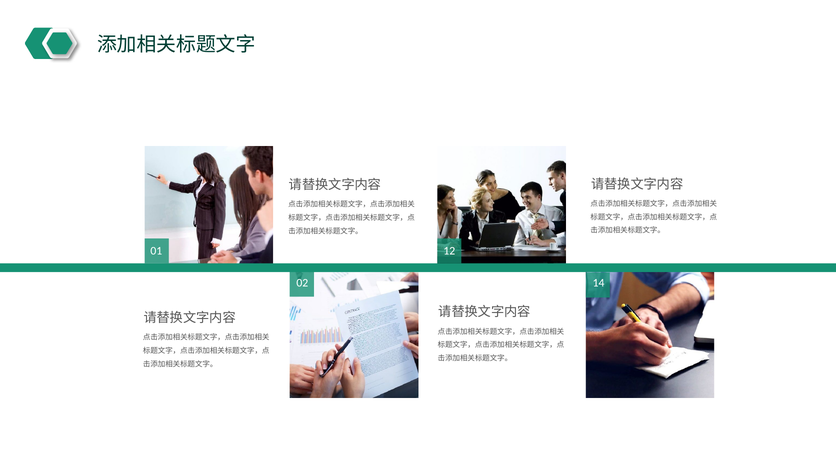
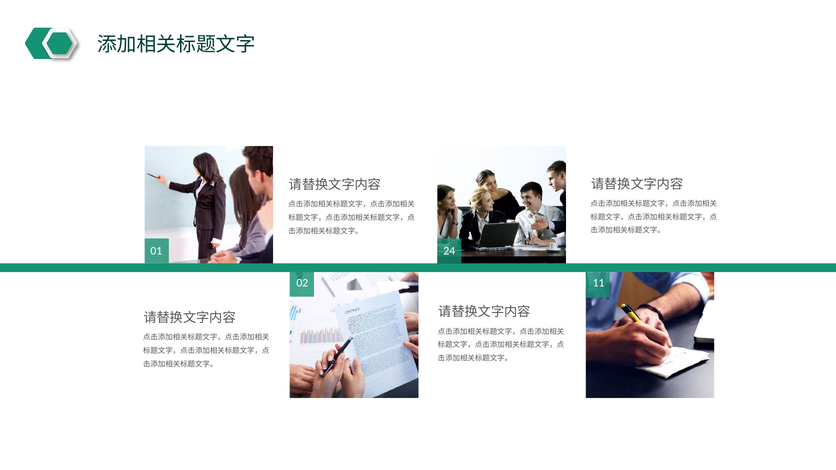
12: 12 -> 24 (449, 251)
14: 14 -> 11 (599, 283)
